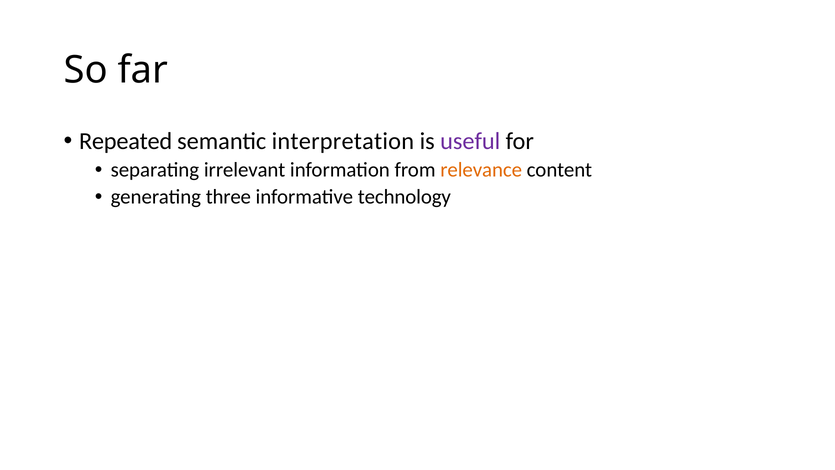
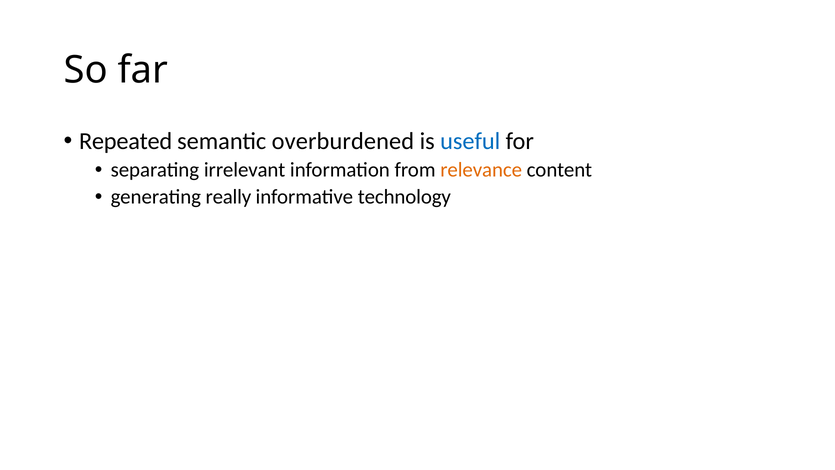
interpretation: interpretation -> overburdened (343, 141)
useful colour: purple -> blue (470, 141)
three: three -> really (228, 197)
